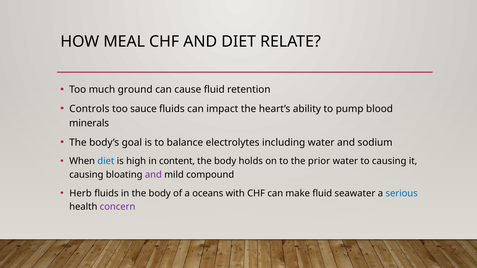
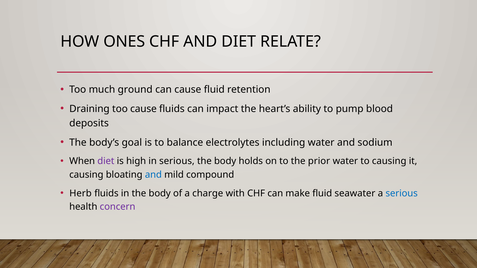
MEAL: MEAL -> ONES (124, 42)
Controls: Controls -> Draining (89, 109)
too sauce: sauce -> cause (143, 109)
minerals: minerals -> deposits (89, 123)
diet colour: blue -> purple (106, 161)
in content: content -> serious (177, 161)
and colour: purple -> blue (153, 175)
oceans: oceans -> charge (208, 194)
